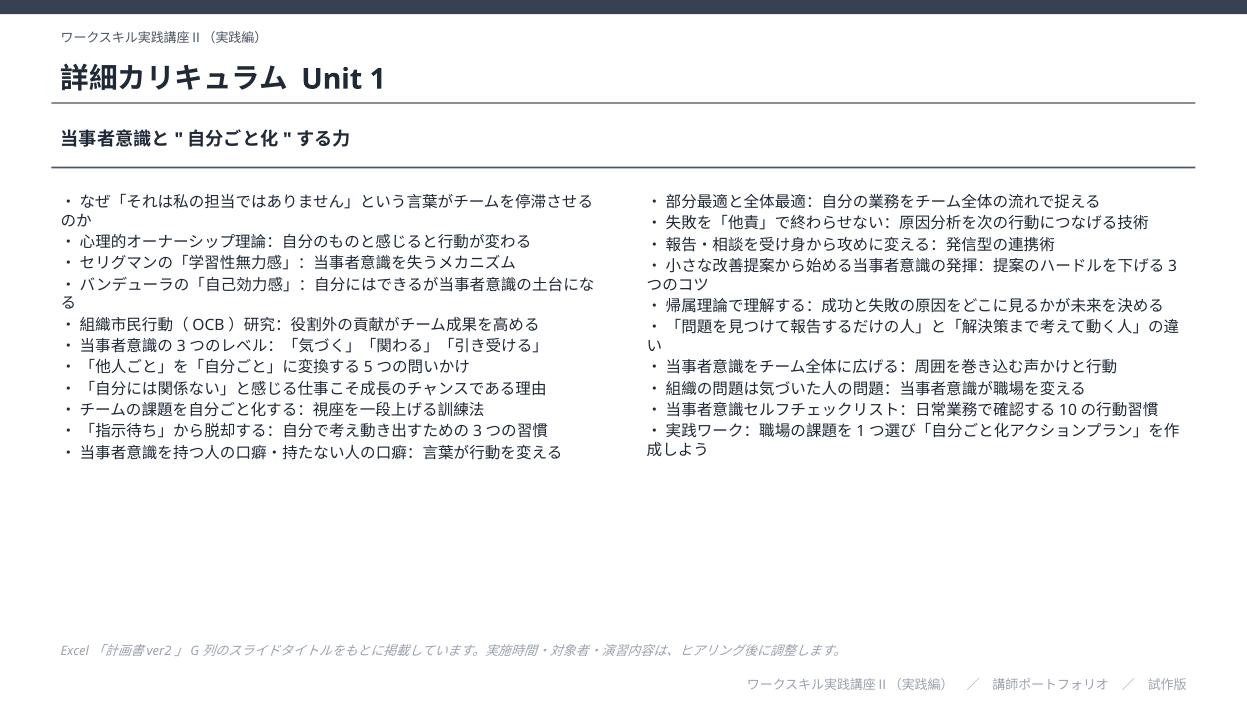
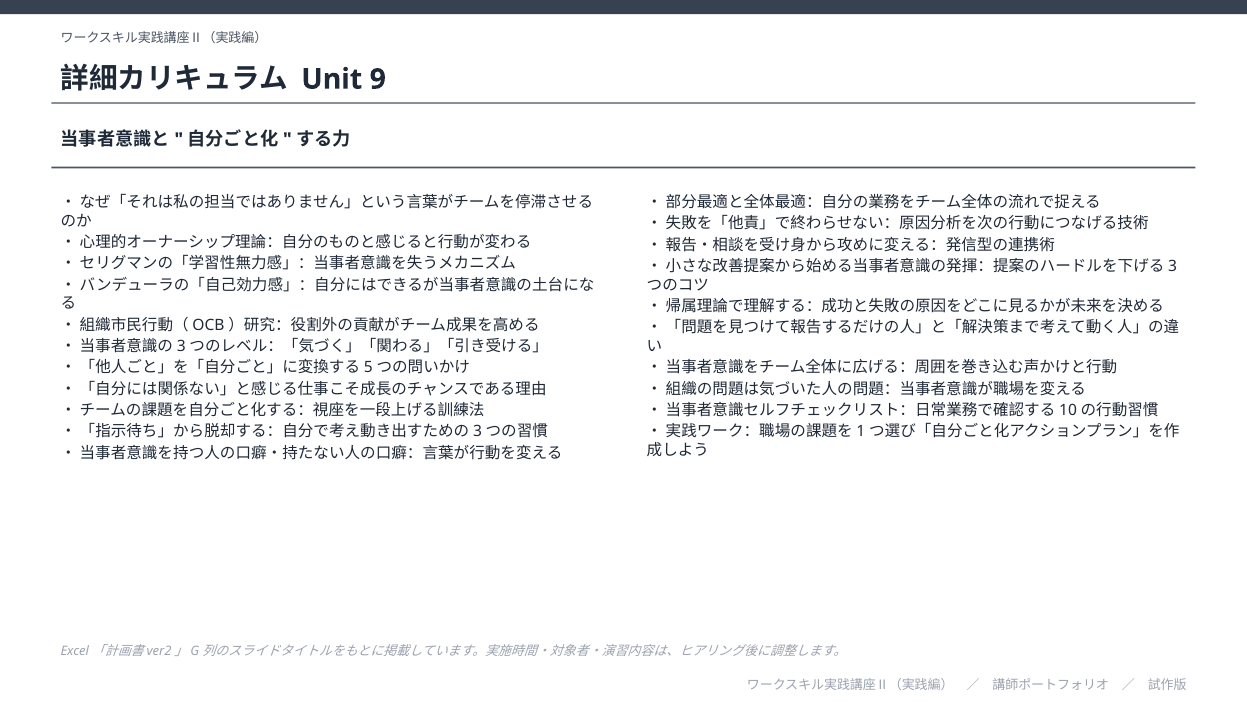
1: 1 -> 9 (378, 79)
